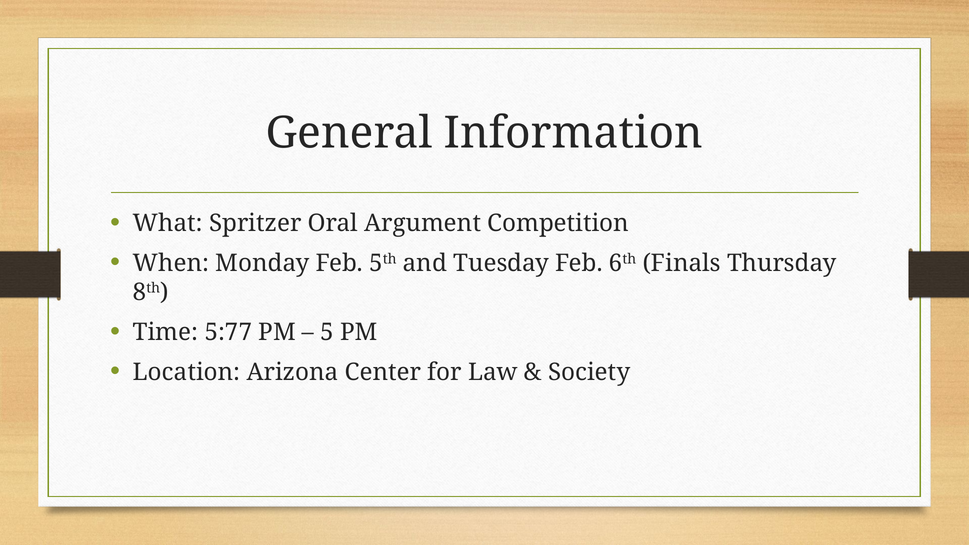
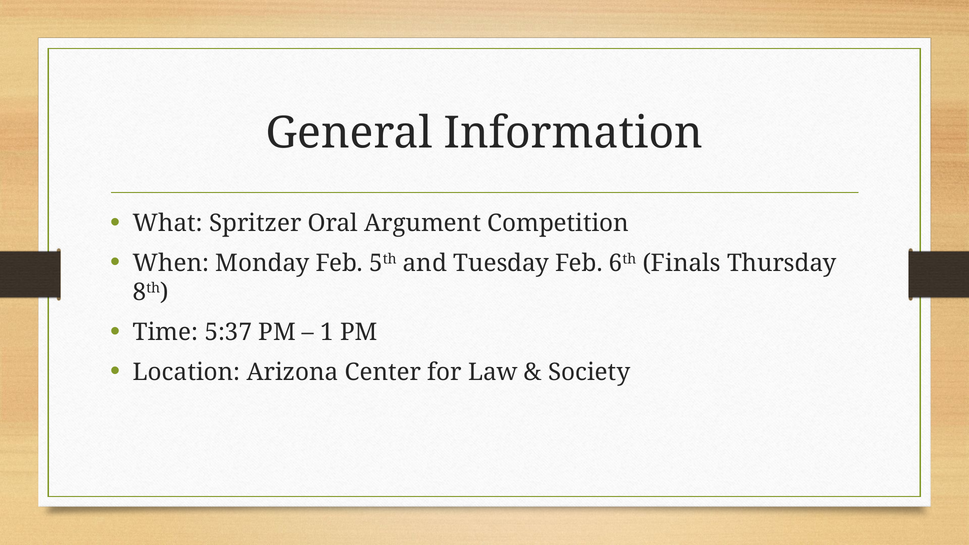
5:77: 5:77 -> 5:37 (228, 332)
5: 5 -> 1 (327, 332)
